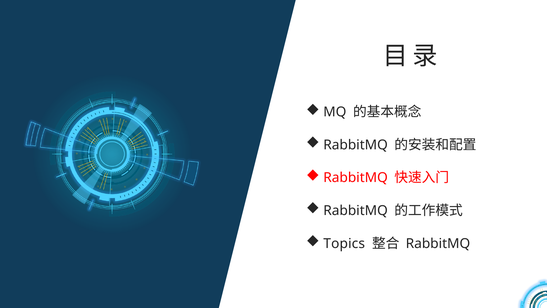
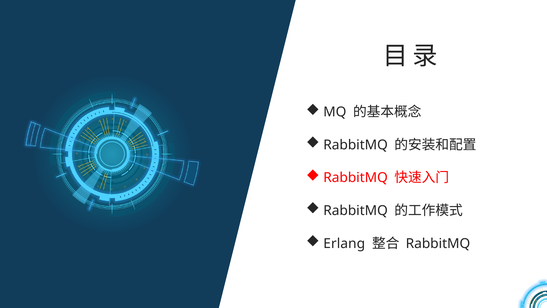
Topics: Topics -> Erlang (344, 243)
